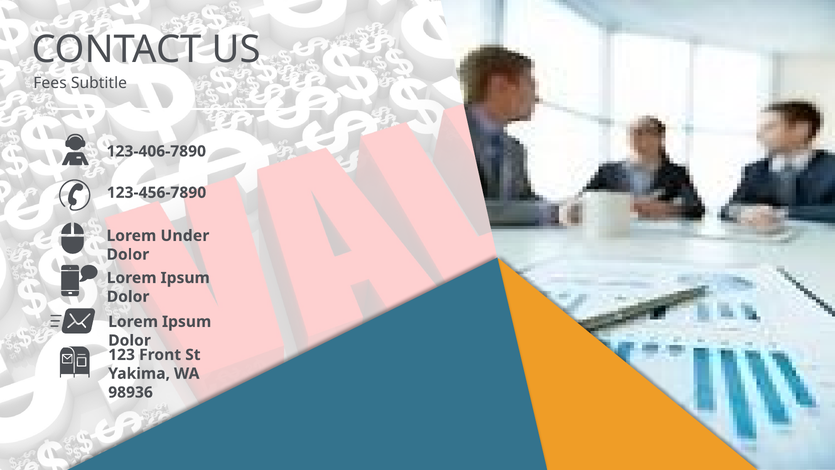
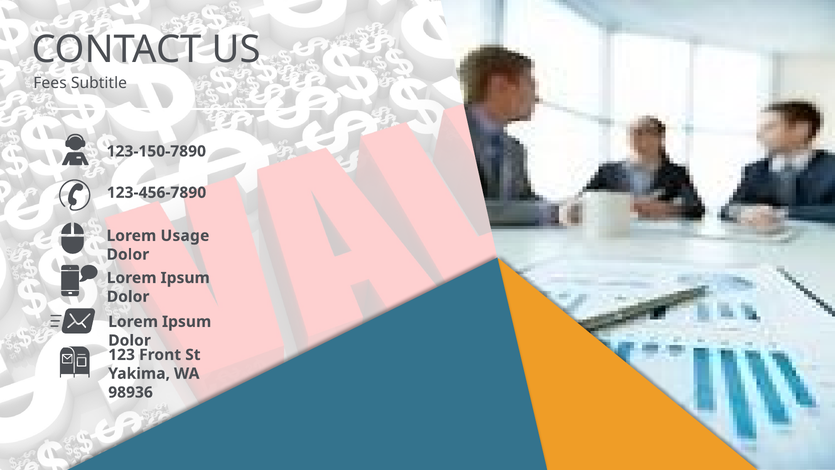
123-406-7890: 123-406-7890 -> 123-150-7890 (156, 151)
Under: Under -> Usage (185, 236)
